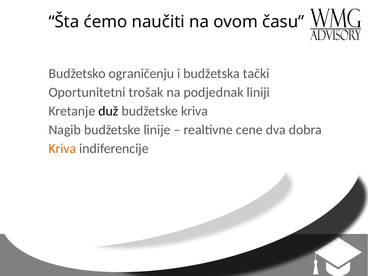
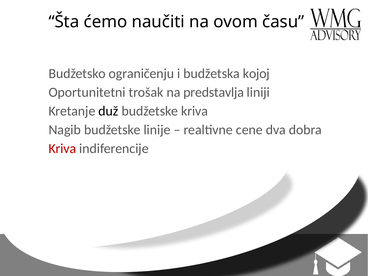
tački: tački -> kojoj (256, 74)
podjednak: podjednak -> predstavlja (214, 92)
Kriva colour: orange -> red (62, 149)
